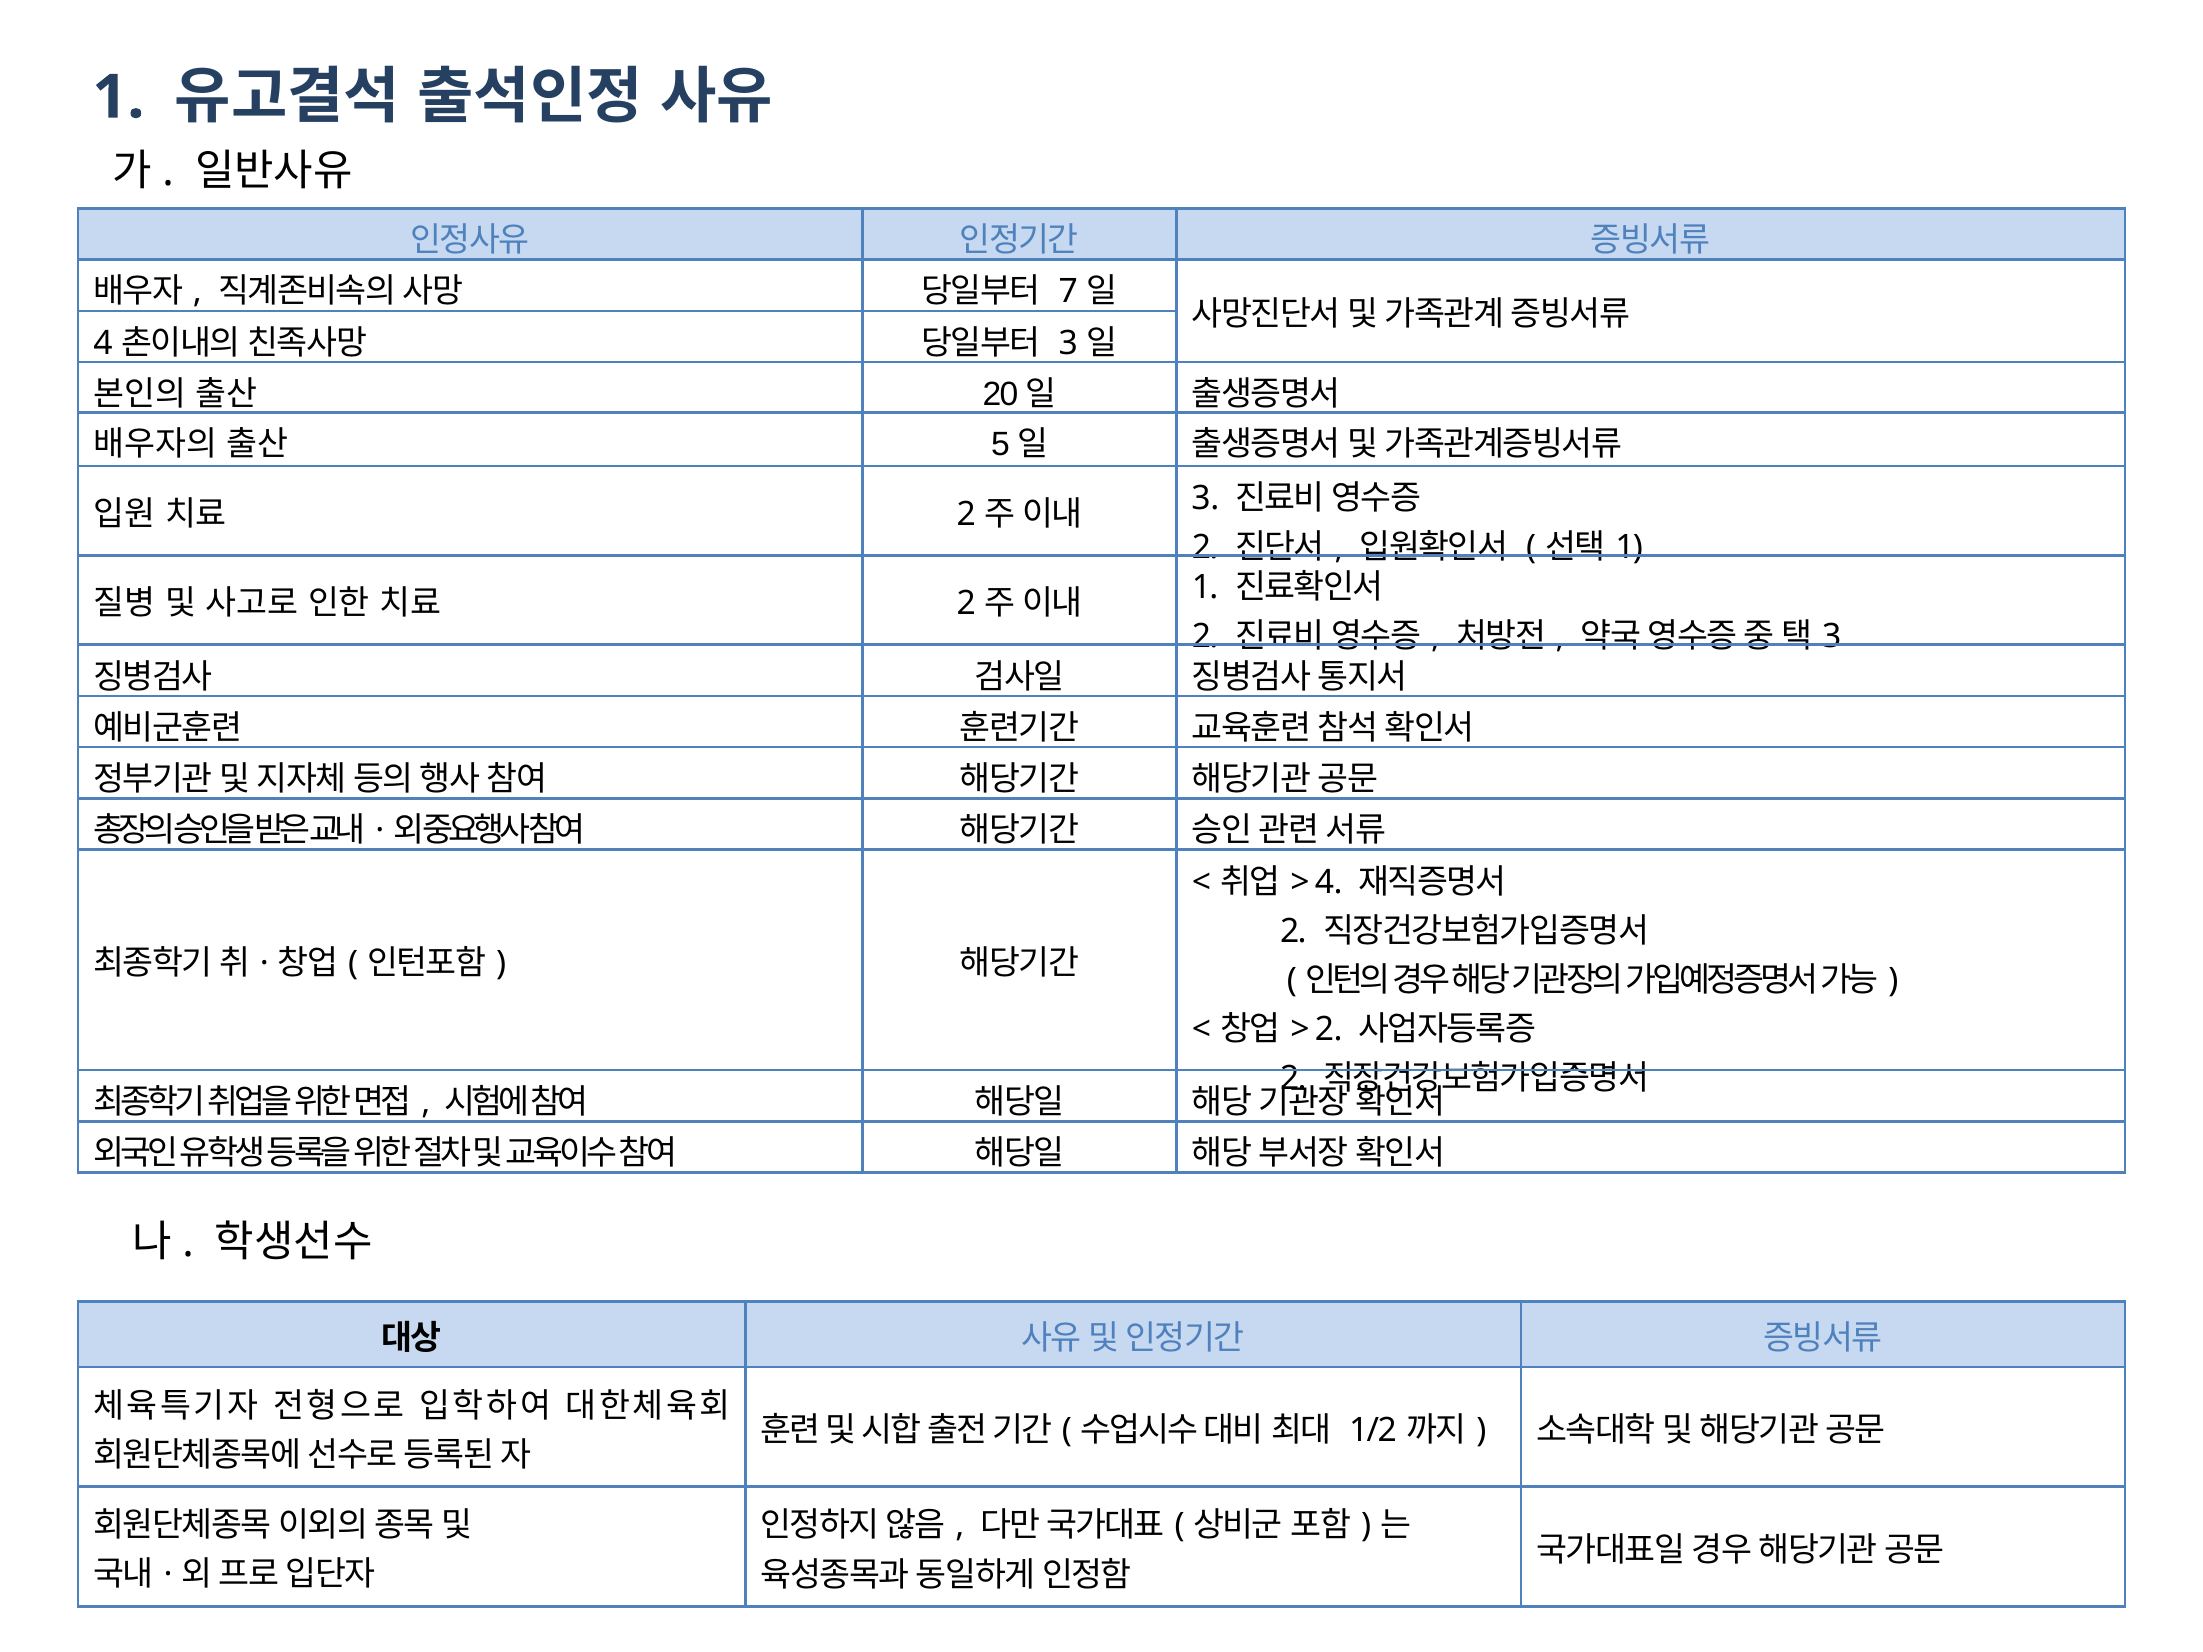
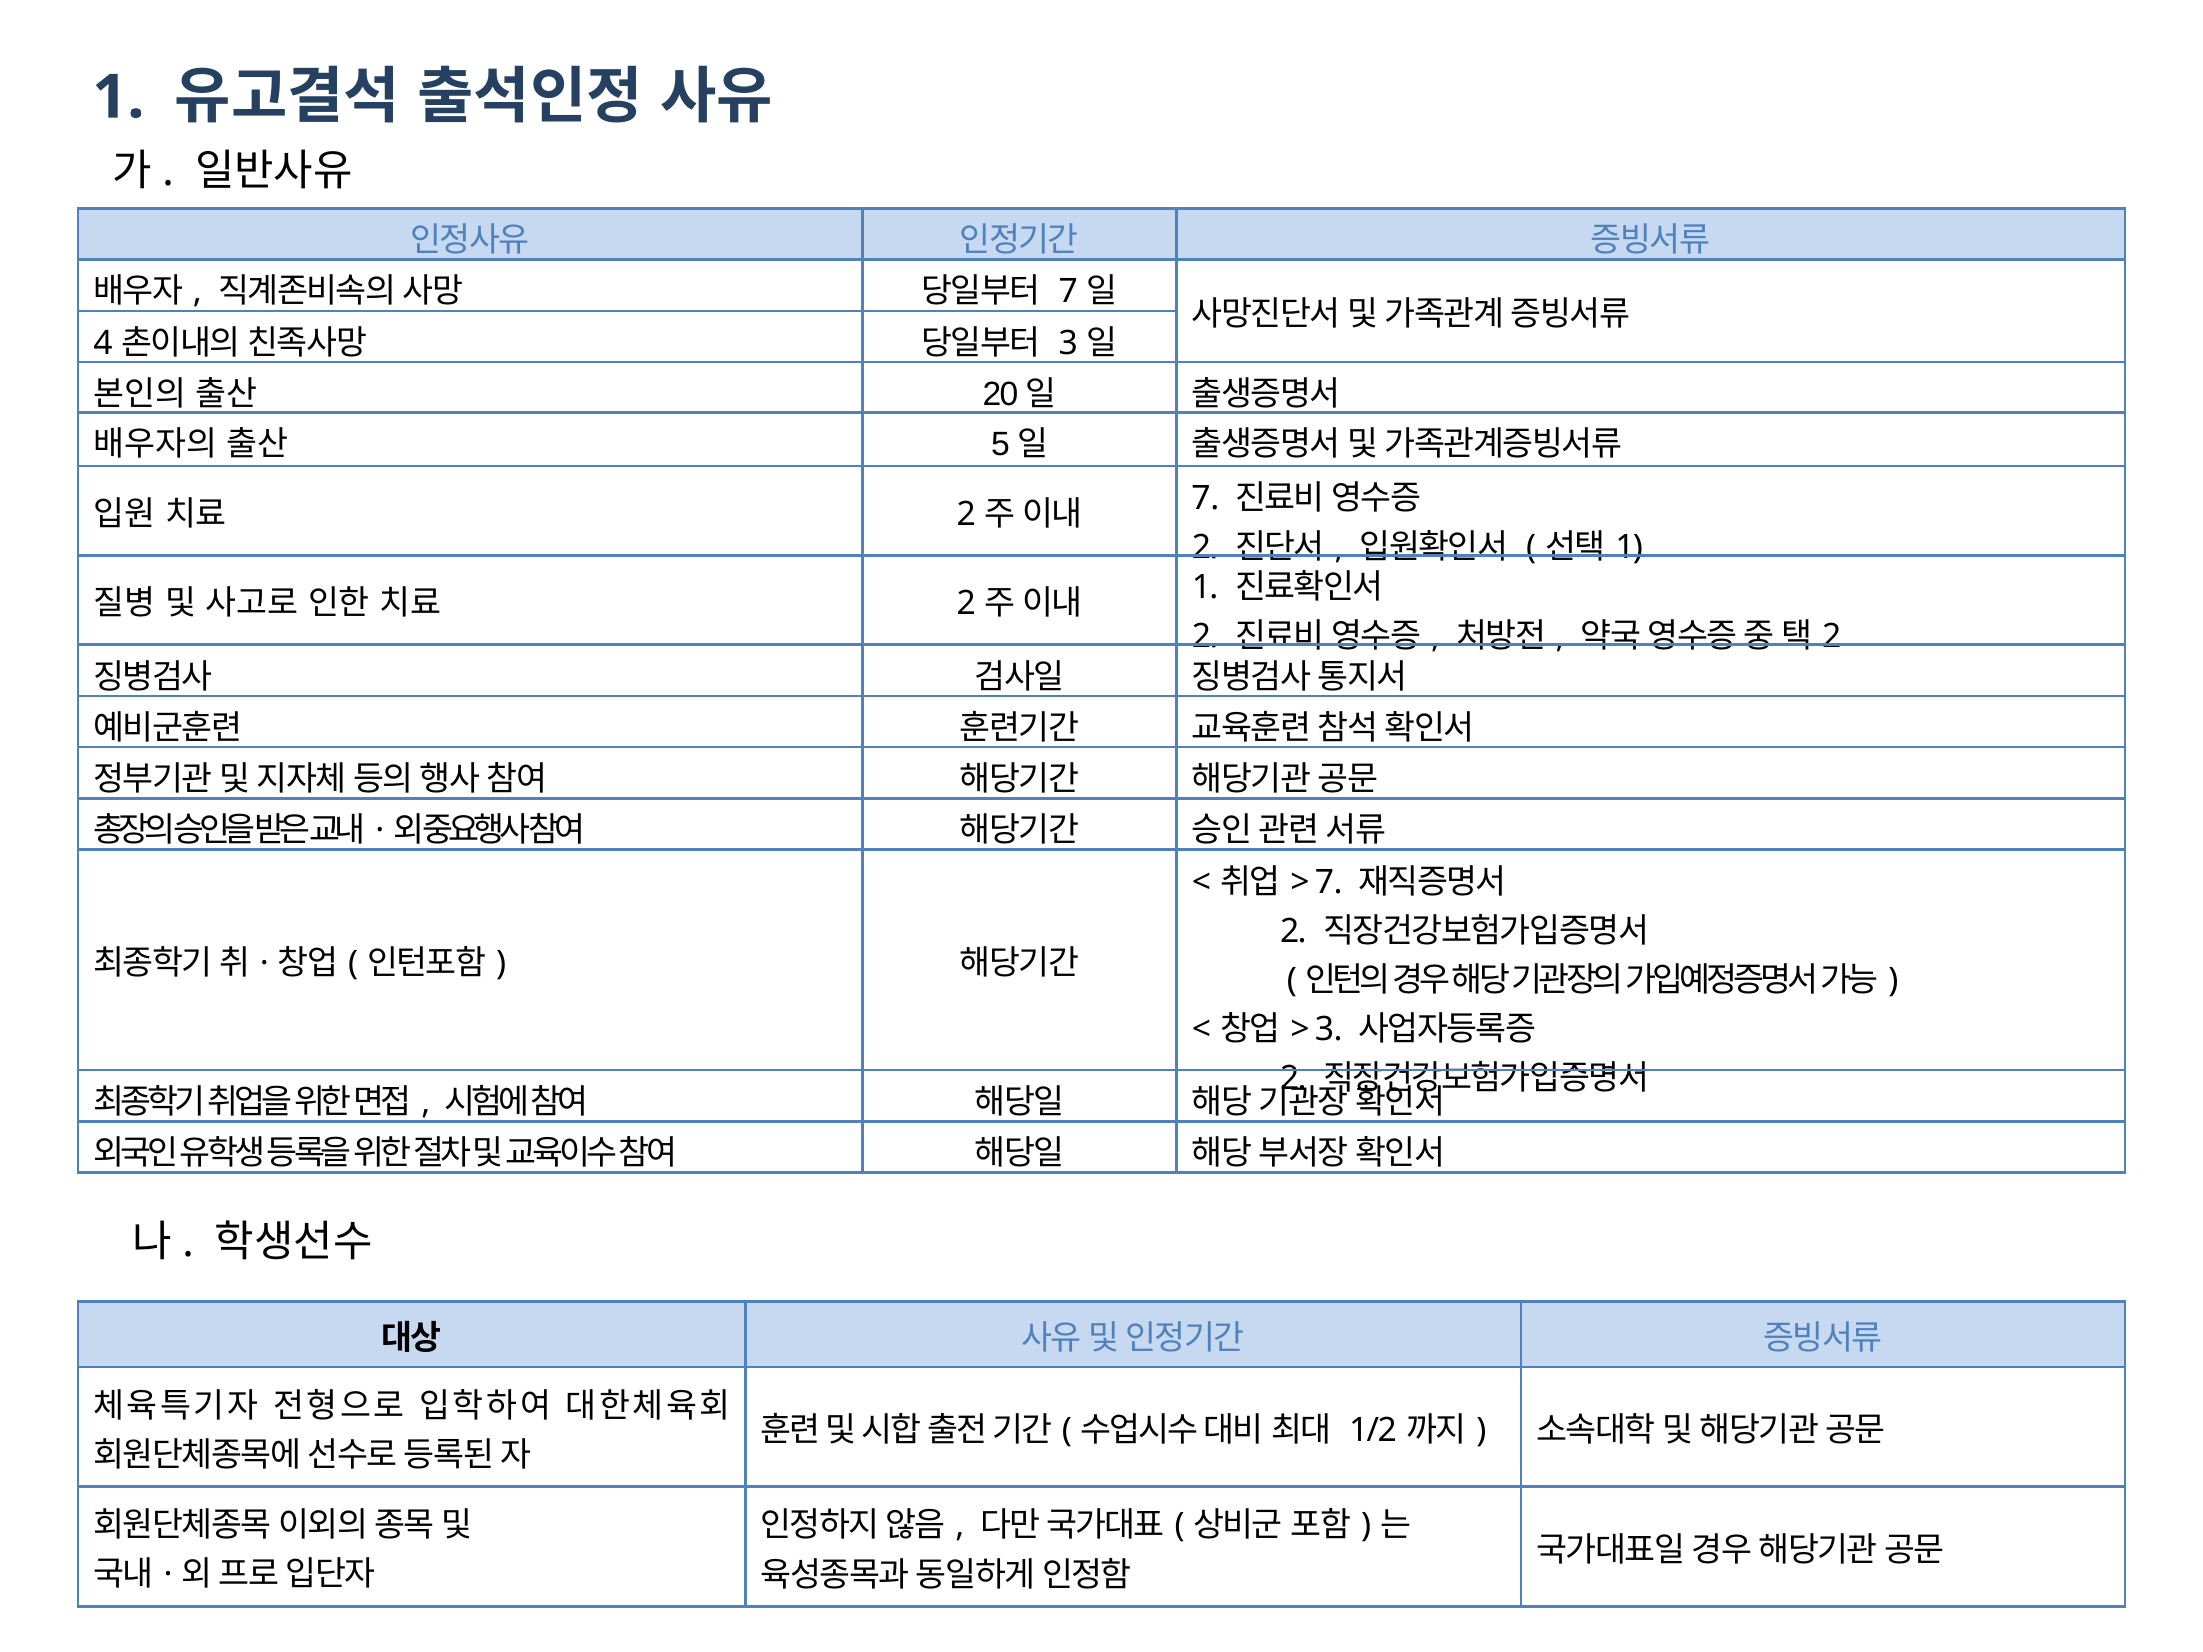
3: 3 -> 7 (1205, 498)
3: 3 -> 2 (1832, 637)
4: 4 -> 7 (1329, 882)
2: 2 -> 3 (1329, 1030)
